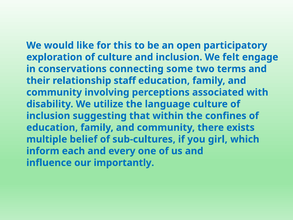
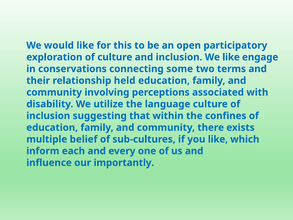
We felt: felt -> like (231, 57)
staff: staff -> held (125, 81)
you girl: girl -> like (218, 139)
